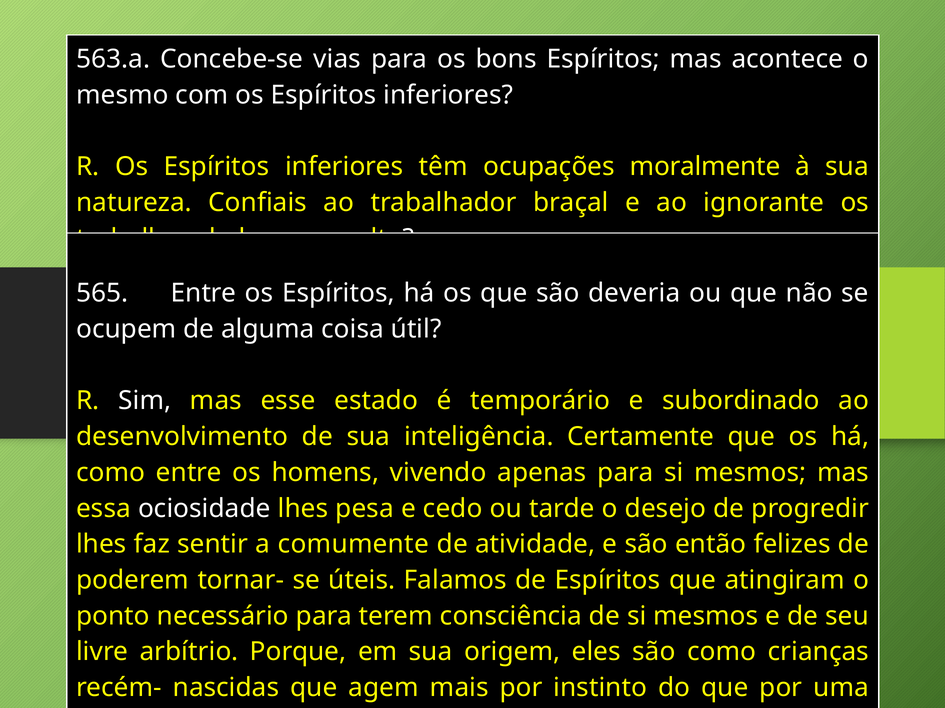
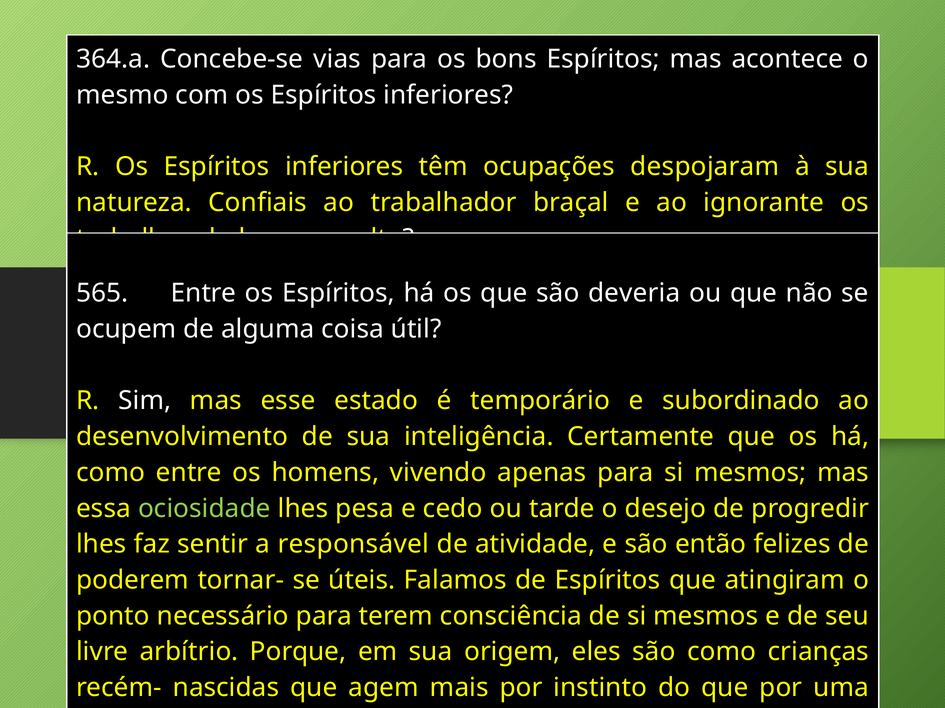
563.a: 563.a -> 364.a (113, 59)
moralmente: moralmente -> despojaram (705, 167)
ociosidade colour: white -> light green (204, 509)
comumente: comumente -> responsável (353, 545)
